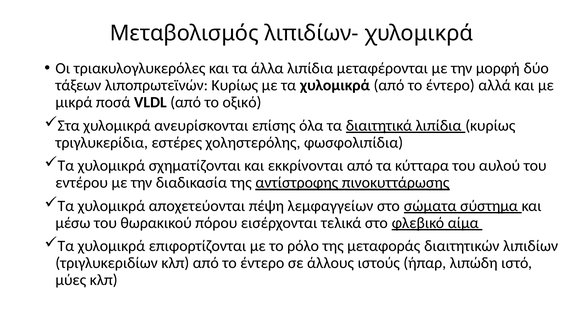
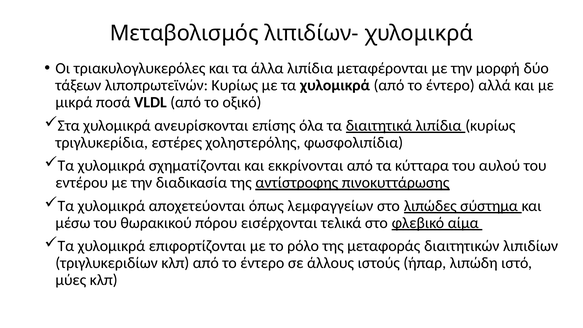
πέψη: πέψη -> όπως (266, 206)
σώματα: σώματα -> λιπώδες (430, 206)
